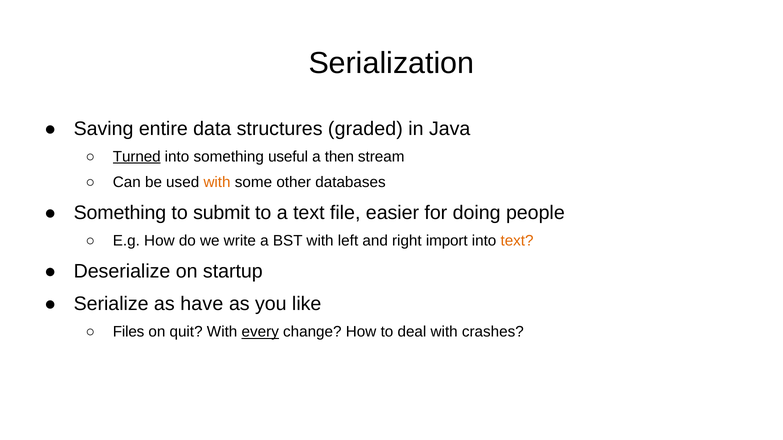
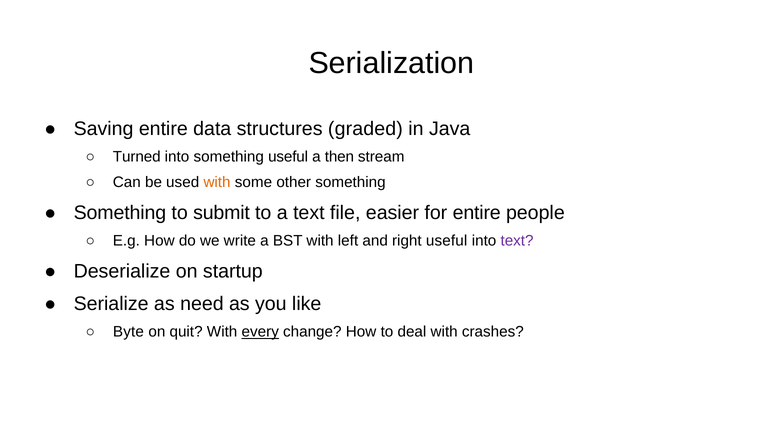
Turned underline: present -> none (137, 157)
other databases: databases -> something (350, 182)
for doing: doing -> entire (477, 213)
right import: import -> useful (447, 241)
text colour: orange -> purple (517, 241)
have: have -> need (202, 304)
Files: Files -> Byte (128, 332)
